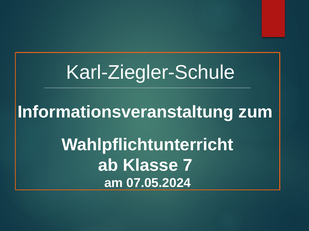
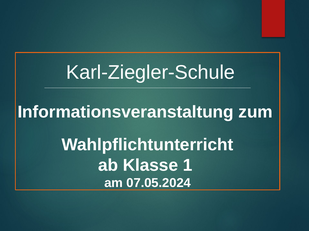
7: 7 -> 1 (188, 166)
